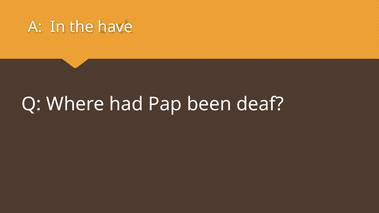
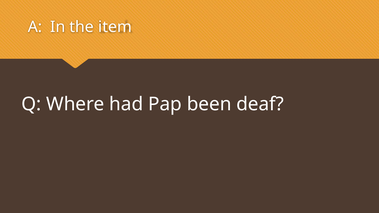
have: have -> item (115, 27)
